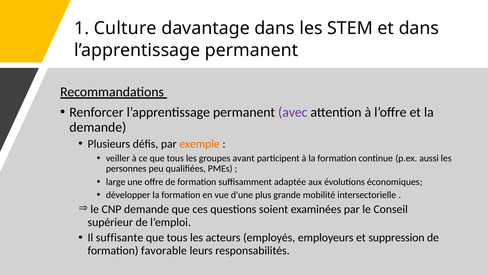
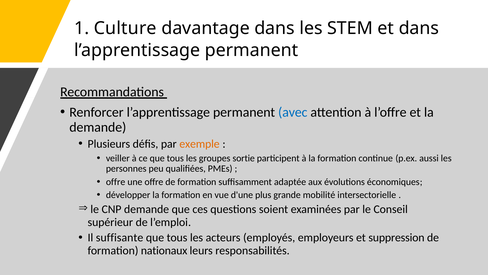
avec colour: purple -> blue (293, 112)
avant: avant -> sortie (244, 158)
large: large -> offre (116, 182)
favorable: favorable -> nationaux (164, 250)
